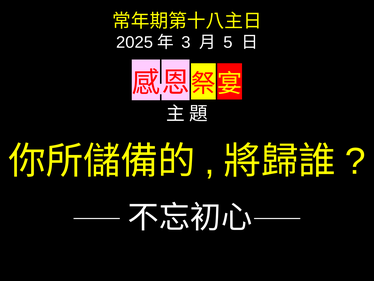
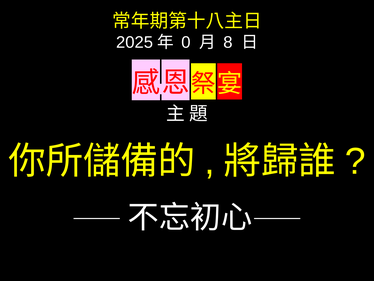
3: 3 -> 0 (186, 42)
5: 5 -> 8 (228, 42)
